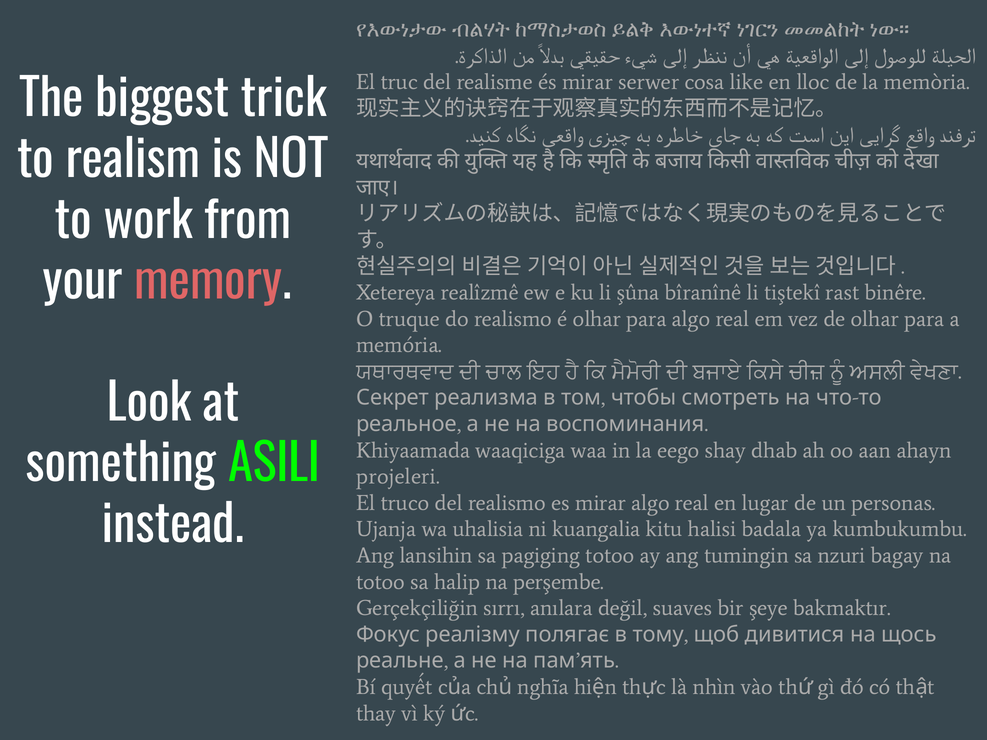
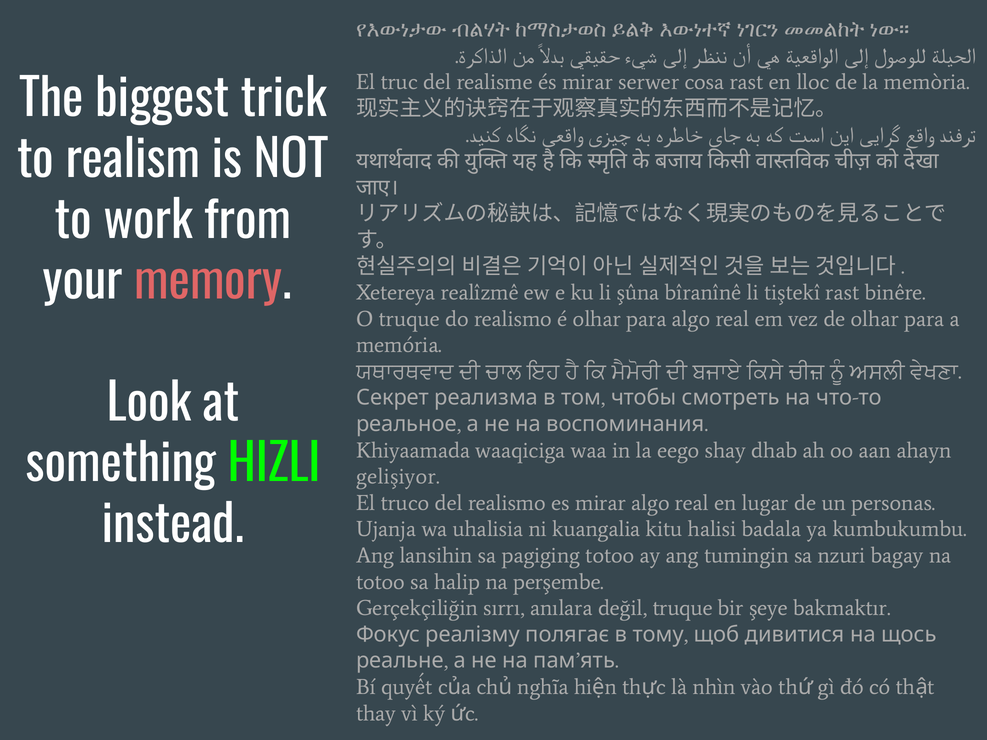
cosa like: like -> rast (747, 82)
ASILI: ASILI -> HIZLI (274, 465)
projeleri: projeleri -> gelişiyor (398, 477)
değil suaves: suaves -> truque (683, 608)
